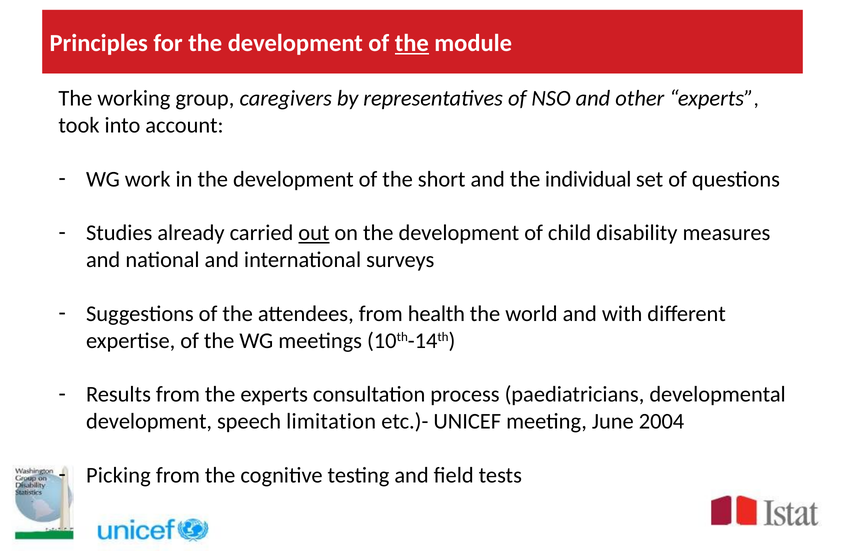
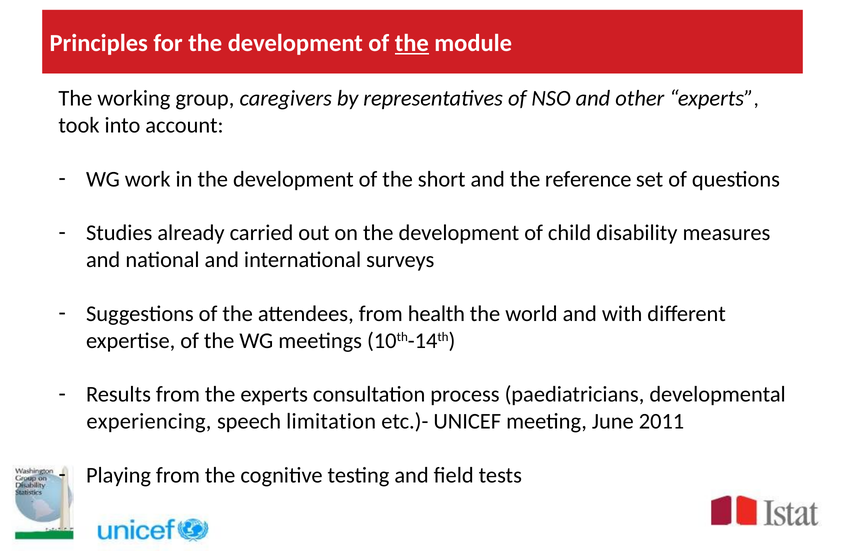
individual: individual -> reference (588, 179)
out underline: present -> none (314, 233)
development: development -> experiencing (149, 422)
2004: 2004 -> 2011 (662, 422)
Picking: Picking -> Playing (119, 476)
